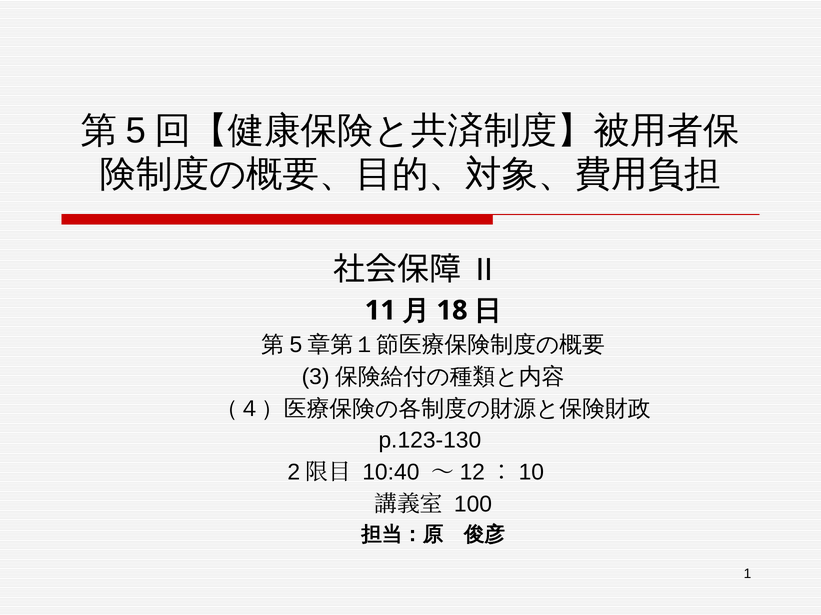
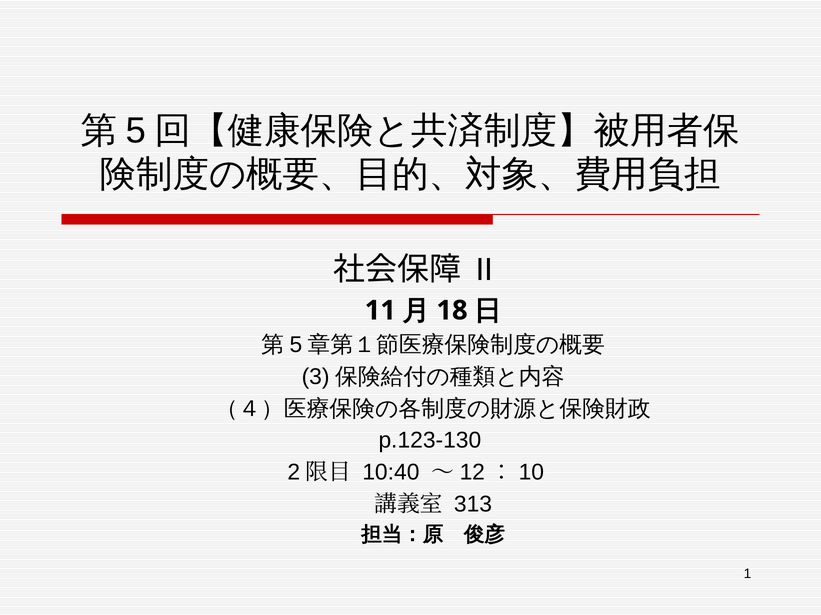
100: 100 -> 313 (473, 505)
